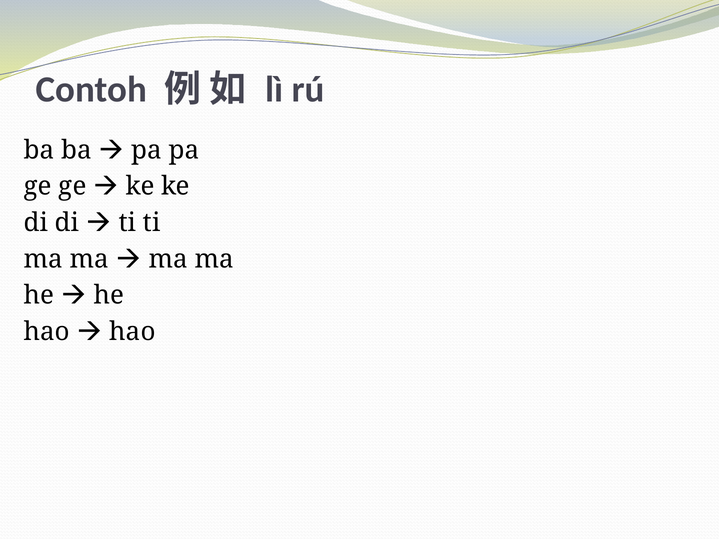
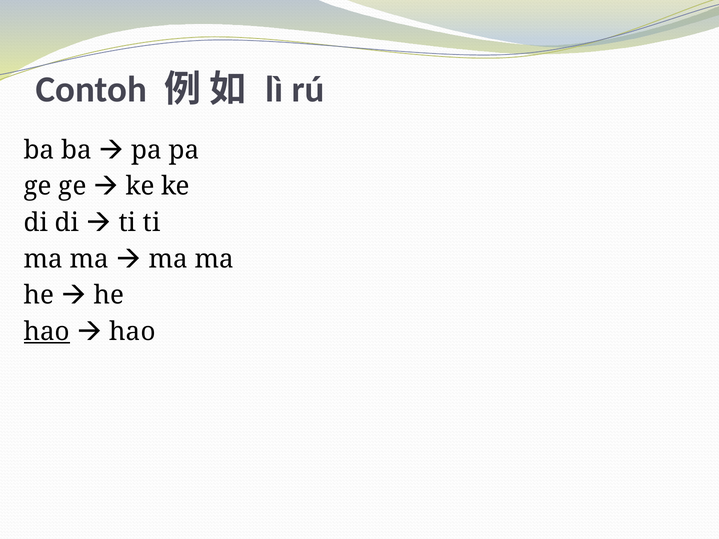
hao underline: none -> present (47, 332)
